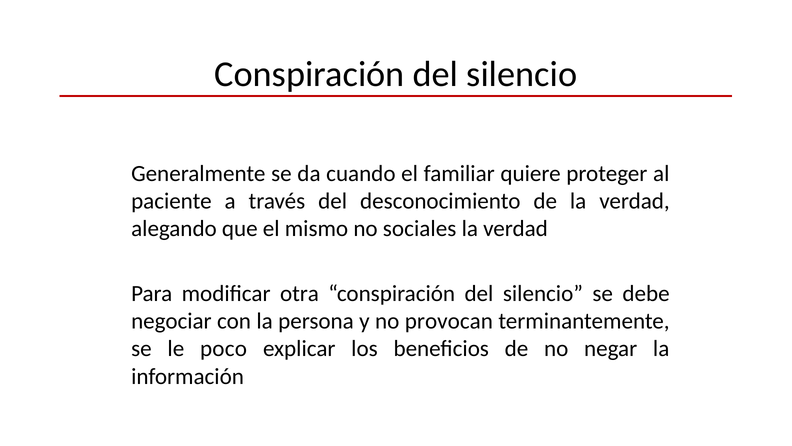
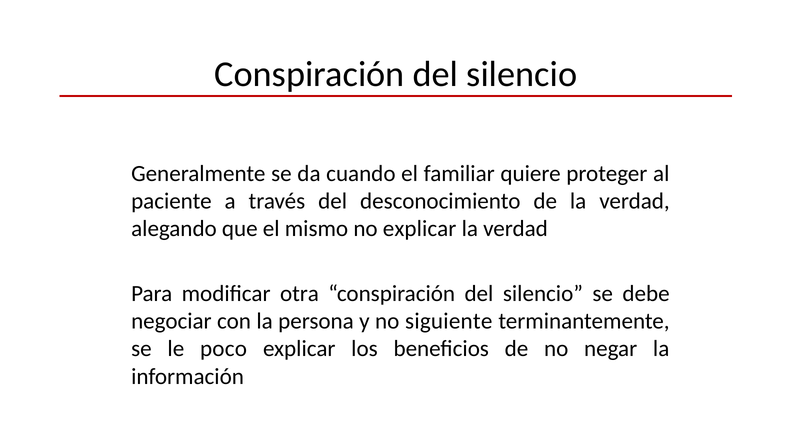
no sociales: sociales -> explicar (420, 229)
provocan: provocan -> siguiente (449, 321)
